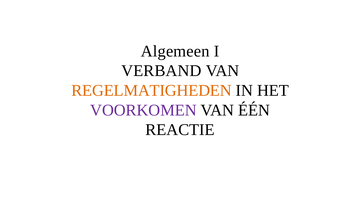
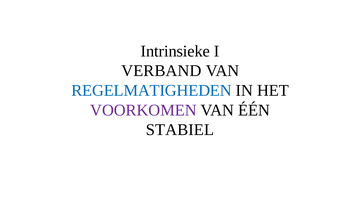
Algemeen: Algemeen -> Intrinsieke (175, 51)
REGELMATIGHEDEN colour: orange -> blue (152, 91)
REACTIE: REACTIE -> STABIEL (180, 130)
